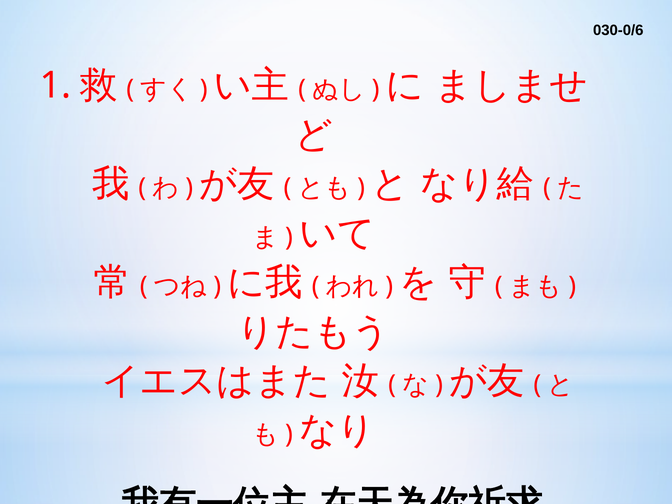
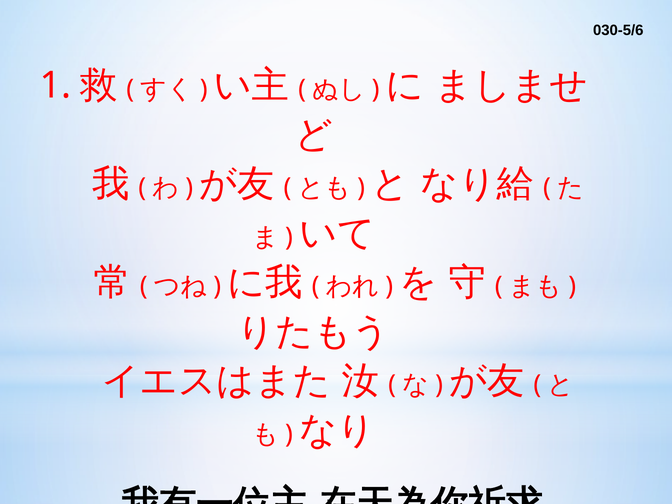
030-0/6: 030-0/6 -> 030-5/6 (618, 30)
